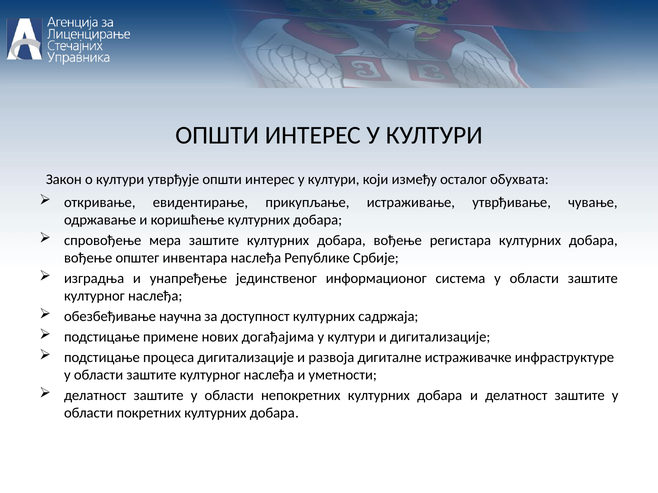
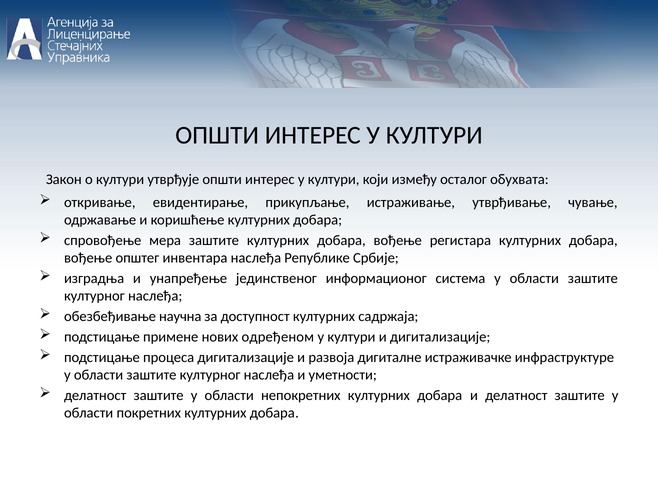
догађајима: догађајима -> одређеном (278, 337)
